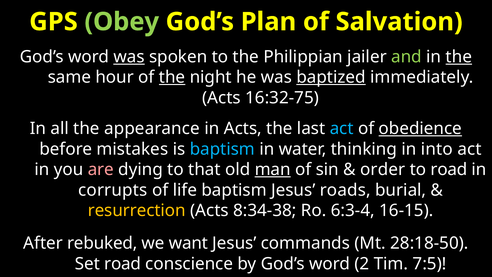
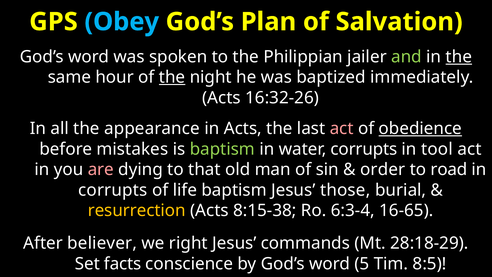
Obey colour: light green -> light blue (122, 22)
was underline: present -> none (129, 57)
baptized underline: present -> none (331, 77)
16:32-75: 16:32-75 -> 16:32-26 (282, 98)
act colour: light blue -> pink (342, 128)
baptism colour: light blue -> light green (222, 149)
water thinking: thinking -> corrupts (364, 149)
into: into -> tool (437, 149)
man underline: present -> none (273, 169)
roads: roads -> those (345, 190)
8:34-38: 8:34-38 -> 8:15-38 (265, 210)
16-15: 16-15 -> 16-65 (406, 210)
rebuked: rebuked -> believer (102, 243)
want: want -> right (188, 243)
28:18-50: 28:18-50 -> 28:18-29 (429, 243)
Set road: road -> facts (123, 263)
2: 2 -> 5 (362, 263)
7:5: 7:5 -> 8:5 (430, 263)
